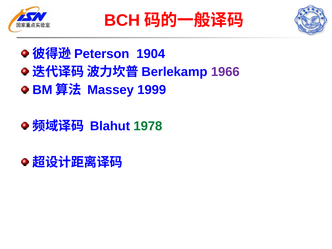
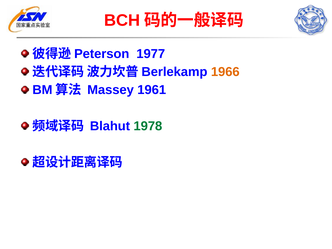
1904: 1904 -> 1977 (151, 54)
1966 colour: purple -> orange (225, 72)
1999: 1999 -> 1961 (152, 90)
